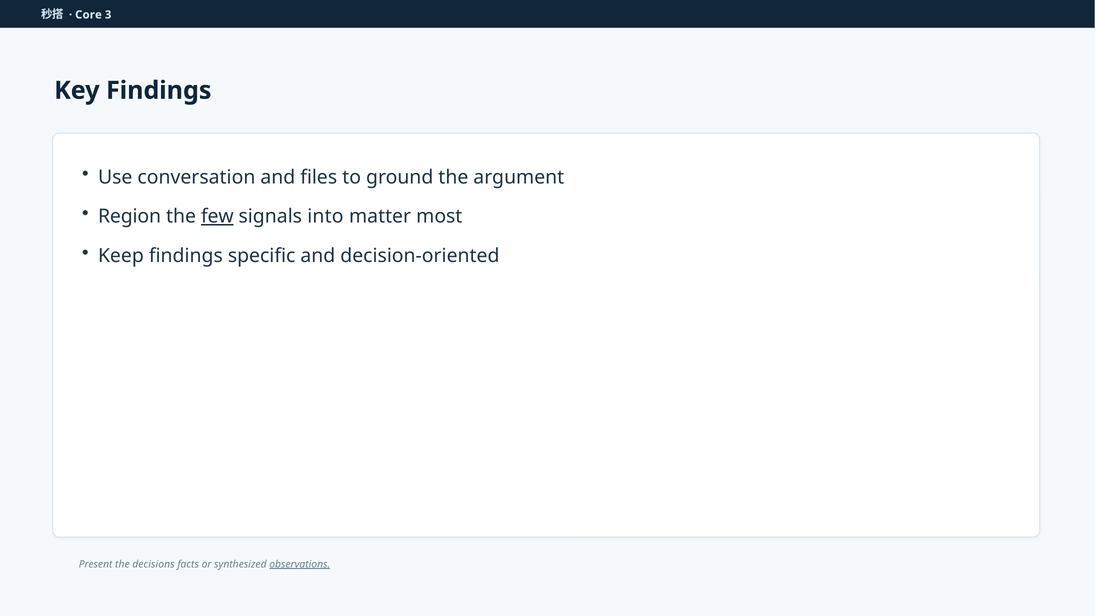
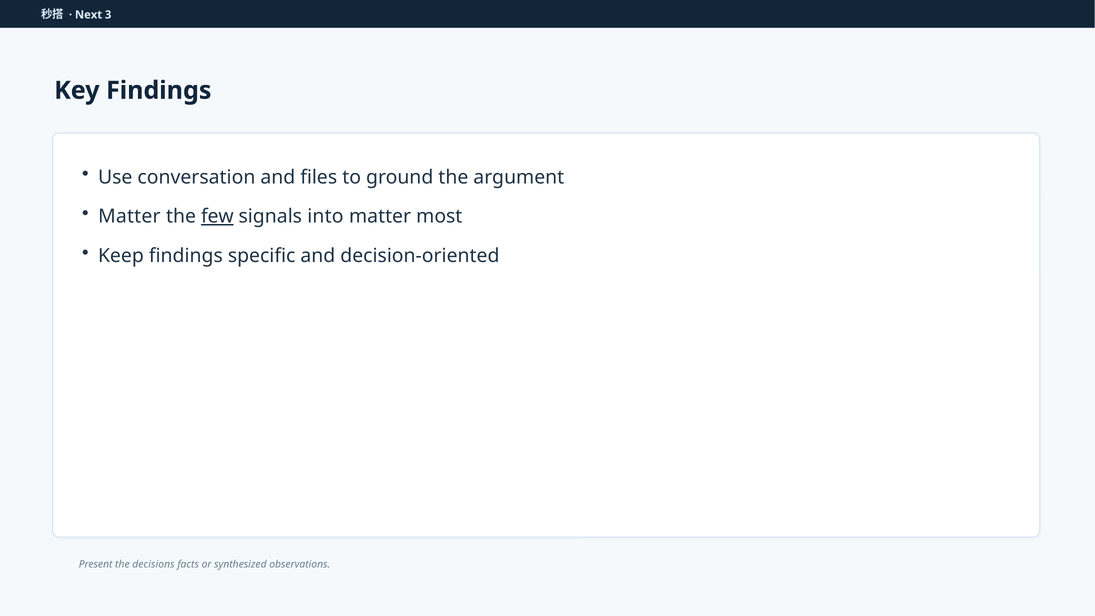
Core: Core -> Next (89, 15)
Region: Region -> Matter (129, 216)
observations underline: present -> none (300, 564)
